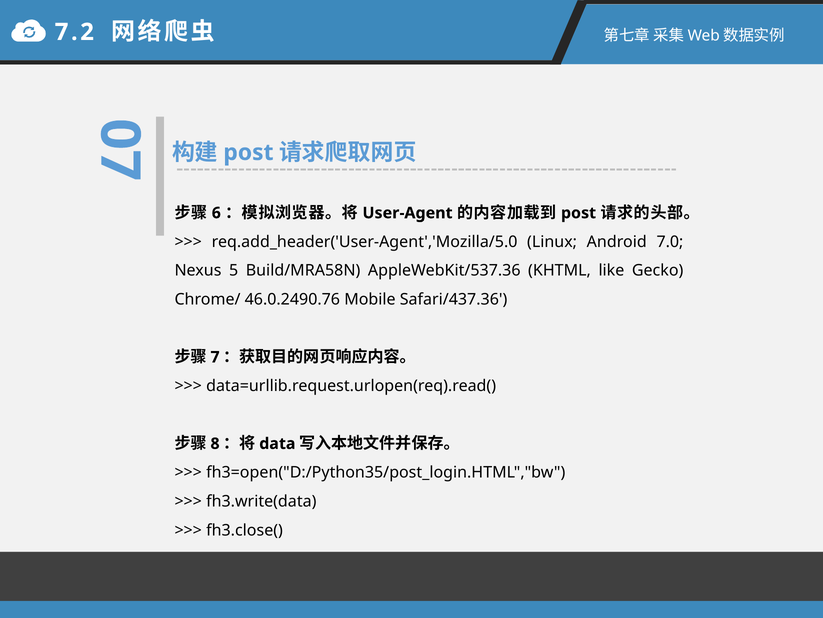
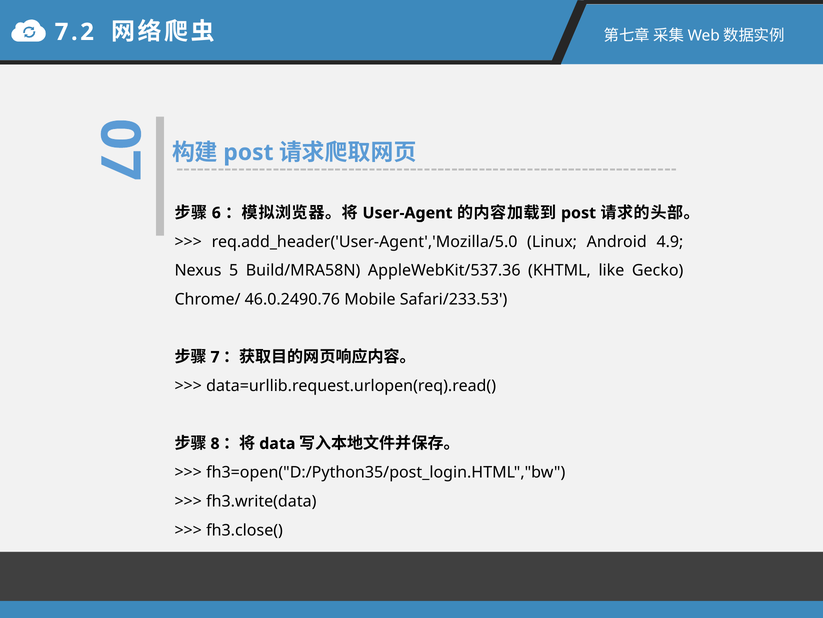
7.0: 7.0 -> 4.9 (670, 242)
Safari/437.36: Safari/437.36 -> Safari/233.53 (454, 299)
